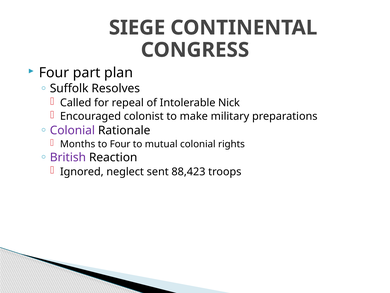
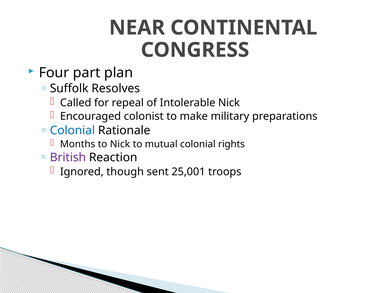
SIEGE: SIEGE -> NEAR (137, 28)
Colonial colour: purple -> blue (72, 130)
to Four: Four -> Nick (120, 144)
neglect: neglect -> though (125, 171)
88,423: 88,423 -> 25,001 (188, 171)
